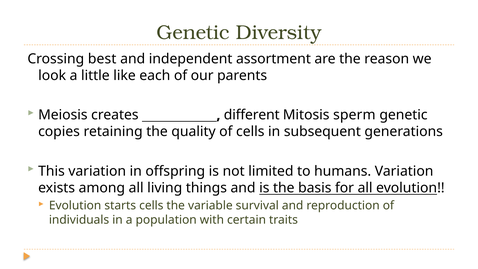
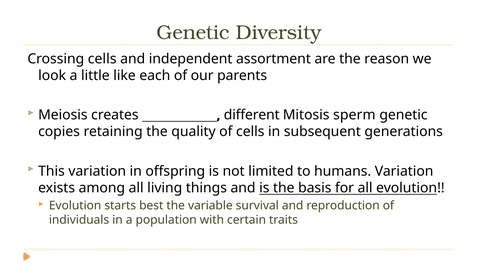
Crossing best: best -> cells (102, 59)
starts cells: cells -> best (151, 206)
